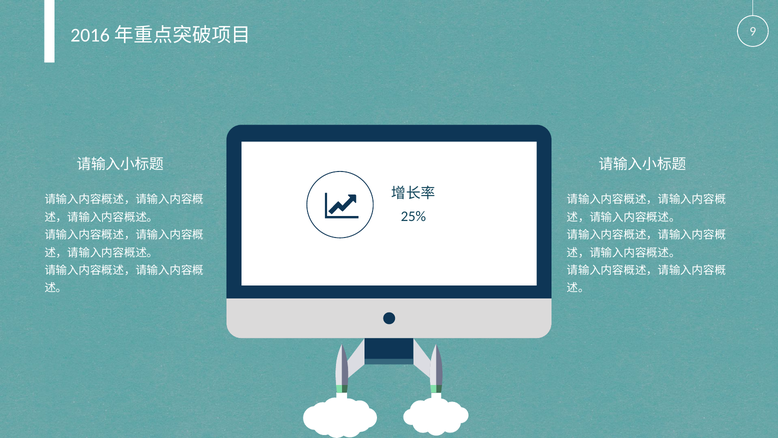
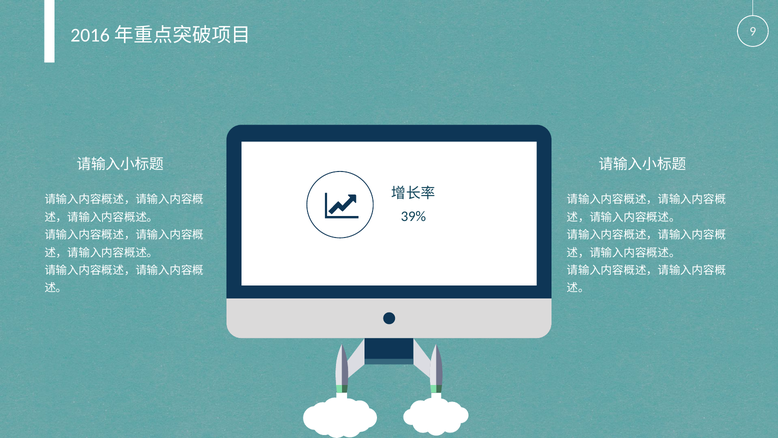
25%: 25% -> 39% (413, 216)
